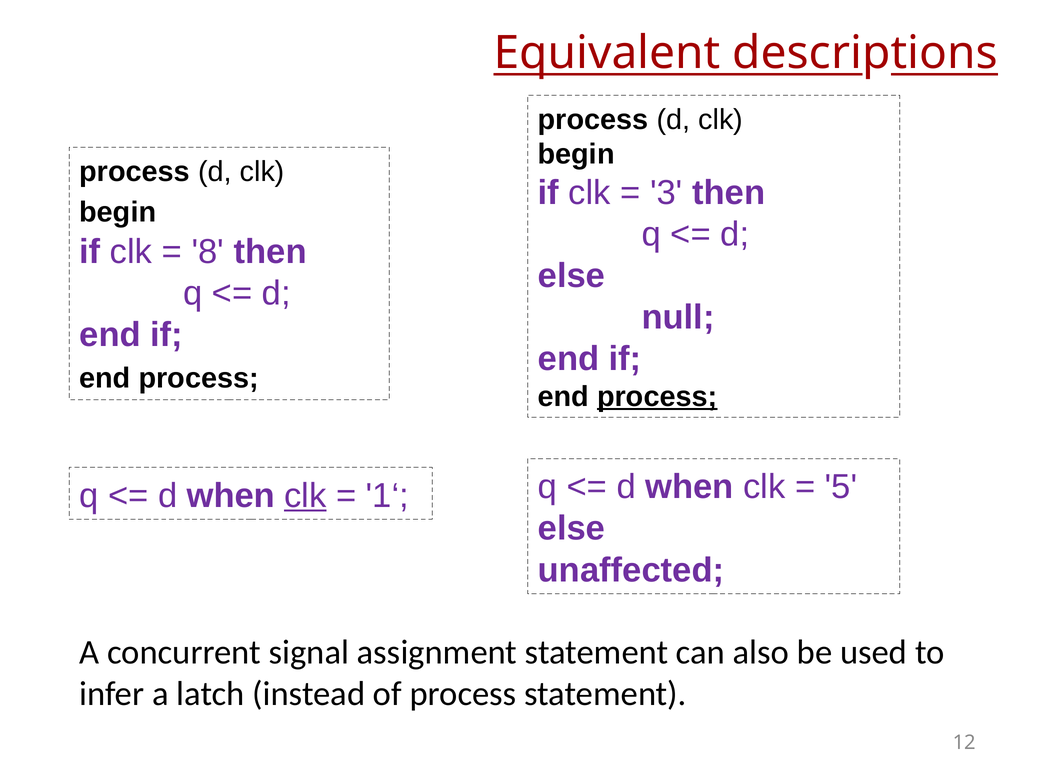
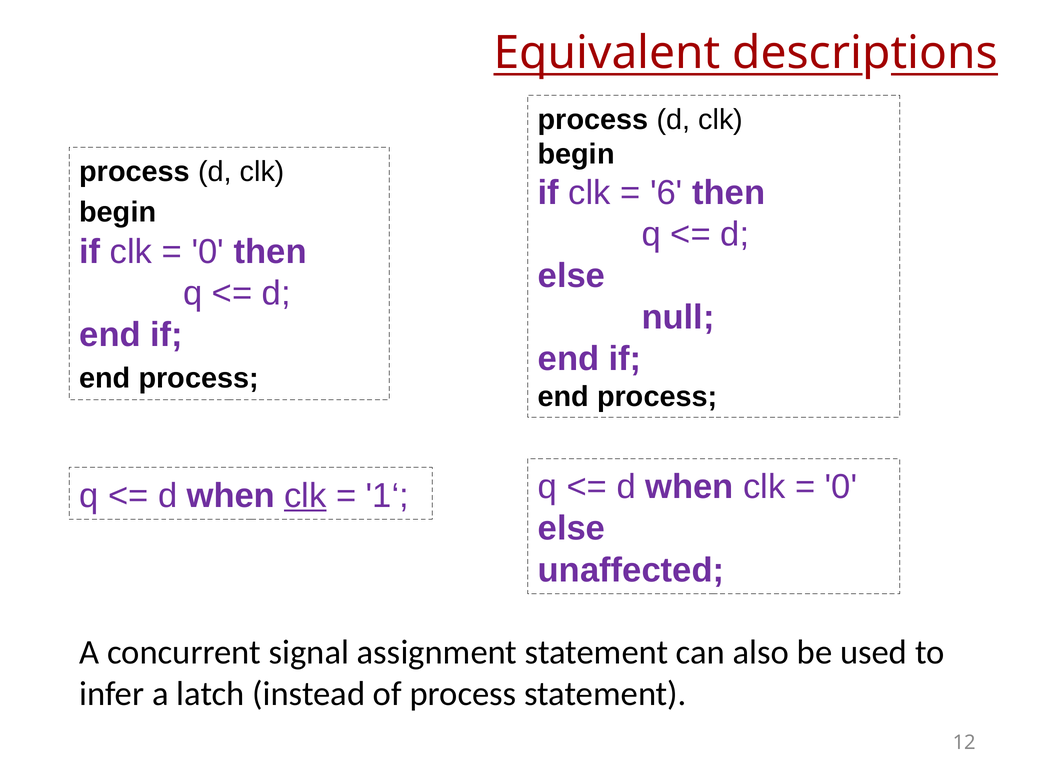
3: 3 -> 6 (666, 193)
8: 8 -> 0 (208, 251)
process underline: present -> none (657, 396)
5: 5 -> 0 (841, 487)
